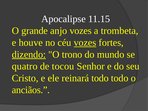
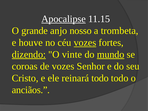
Apocalipse underline: none -> present (64, 19)
anjo vozes: vozes -> nosso (81, 31)
trono: trono -> vinte (72, 54)
mundo underline: none -> present (111, 54)
quatro: quatro -> coroas (25, 66)
de tocou: tocou -> vozes (63, 66)
